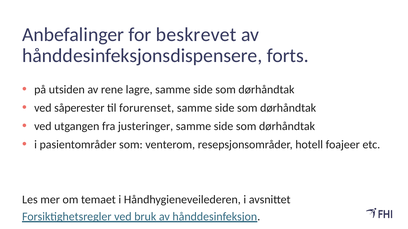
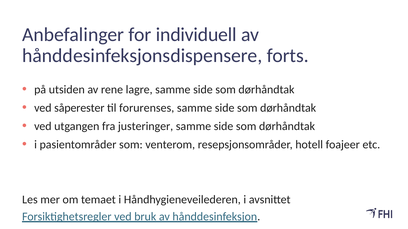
beskrevet: beskrevet -> individuell (196, 35)
forurenset: forurenset -> forurenses (147, 108)
